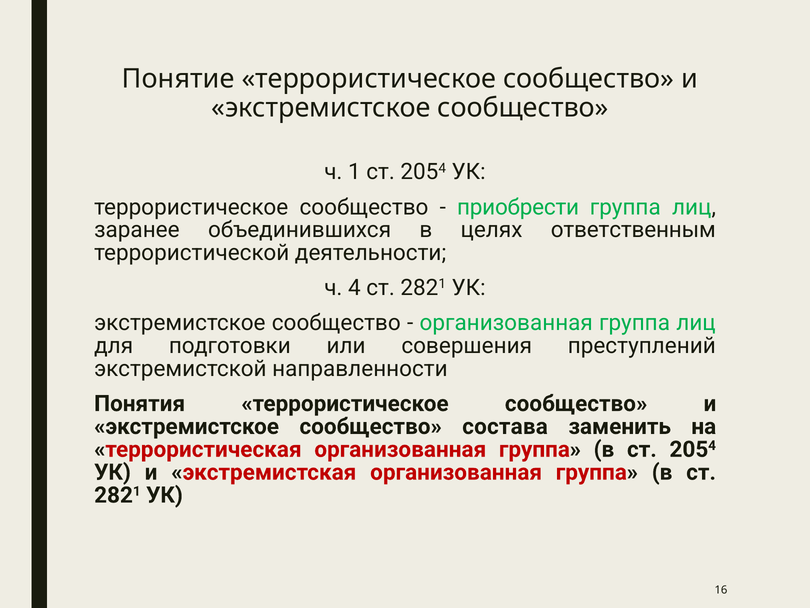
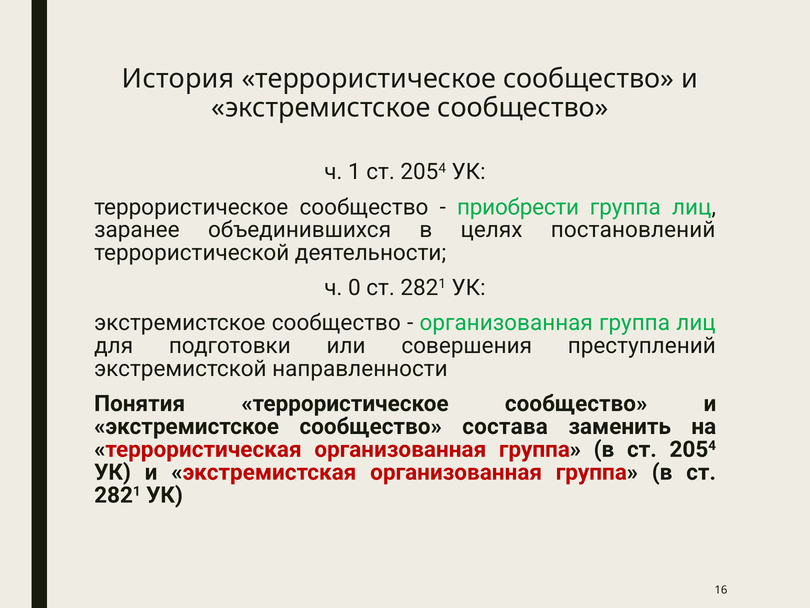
Понятие: Понятие -> История (178, 79)
ответственным: ответственным -> постановлений (633, 230)
4: 4 -> 0 (354, 288)
